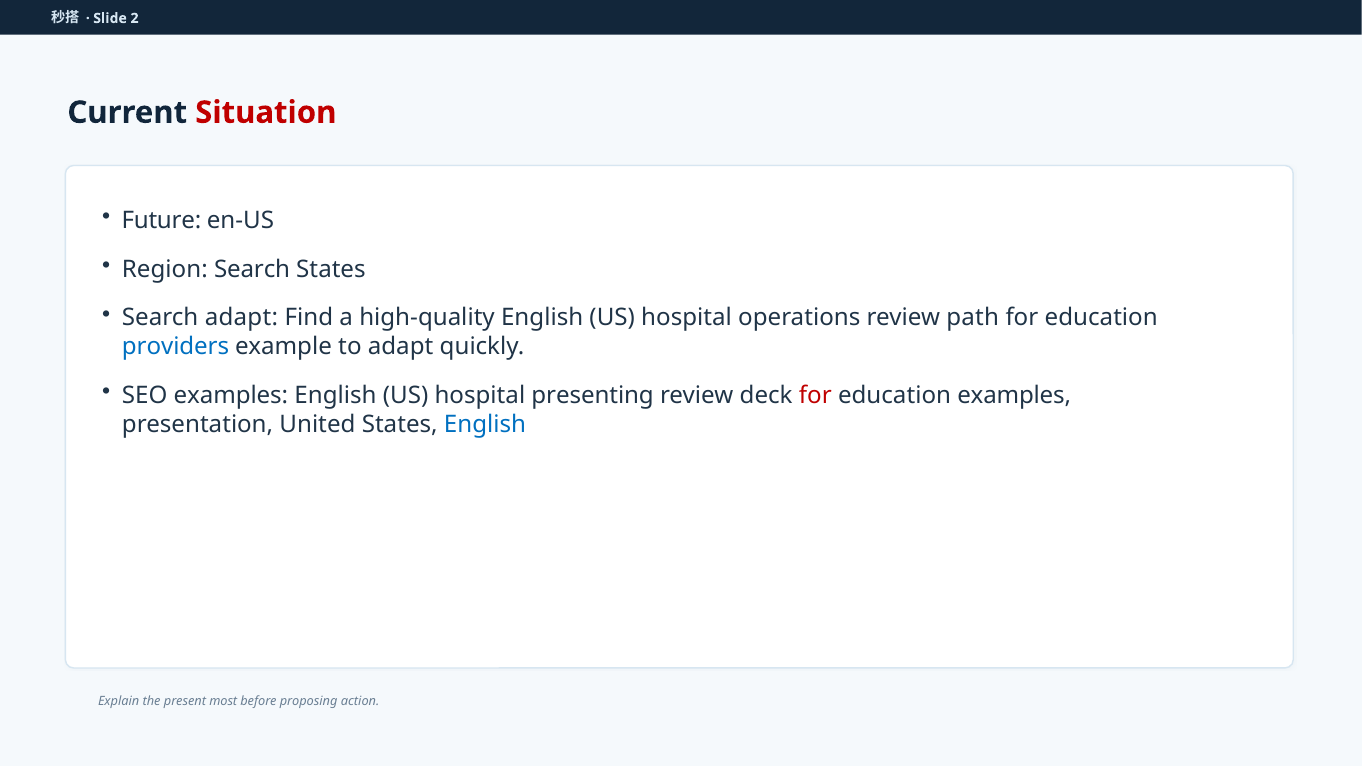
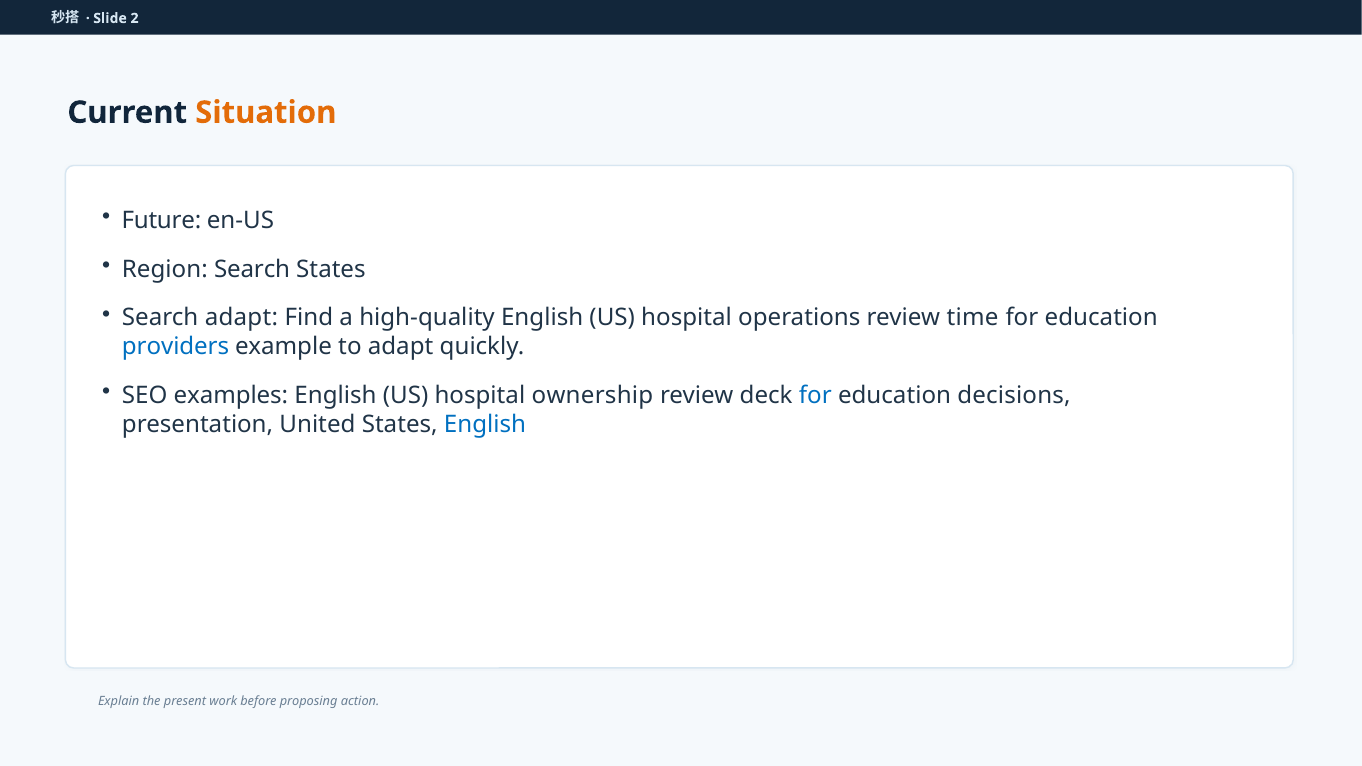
Situation colour: red -> orange (266, 113)
path: path -> time (973, 318)
presenting: presenting -> ownership (592, 396)
for colour: red -> blue (815, 396)
education examples: examples -> decisions (1014, 396)
most: most -> work (223, 702)
